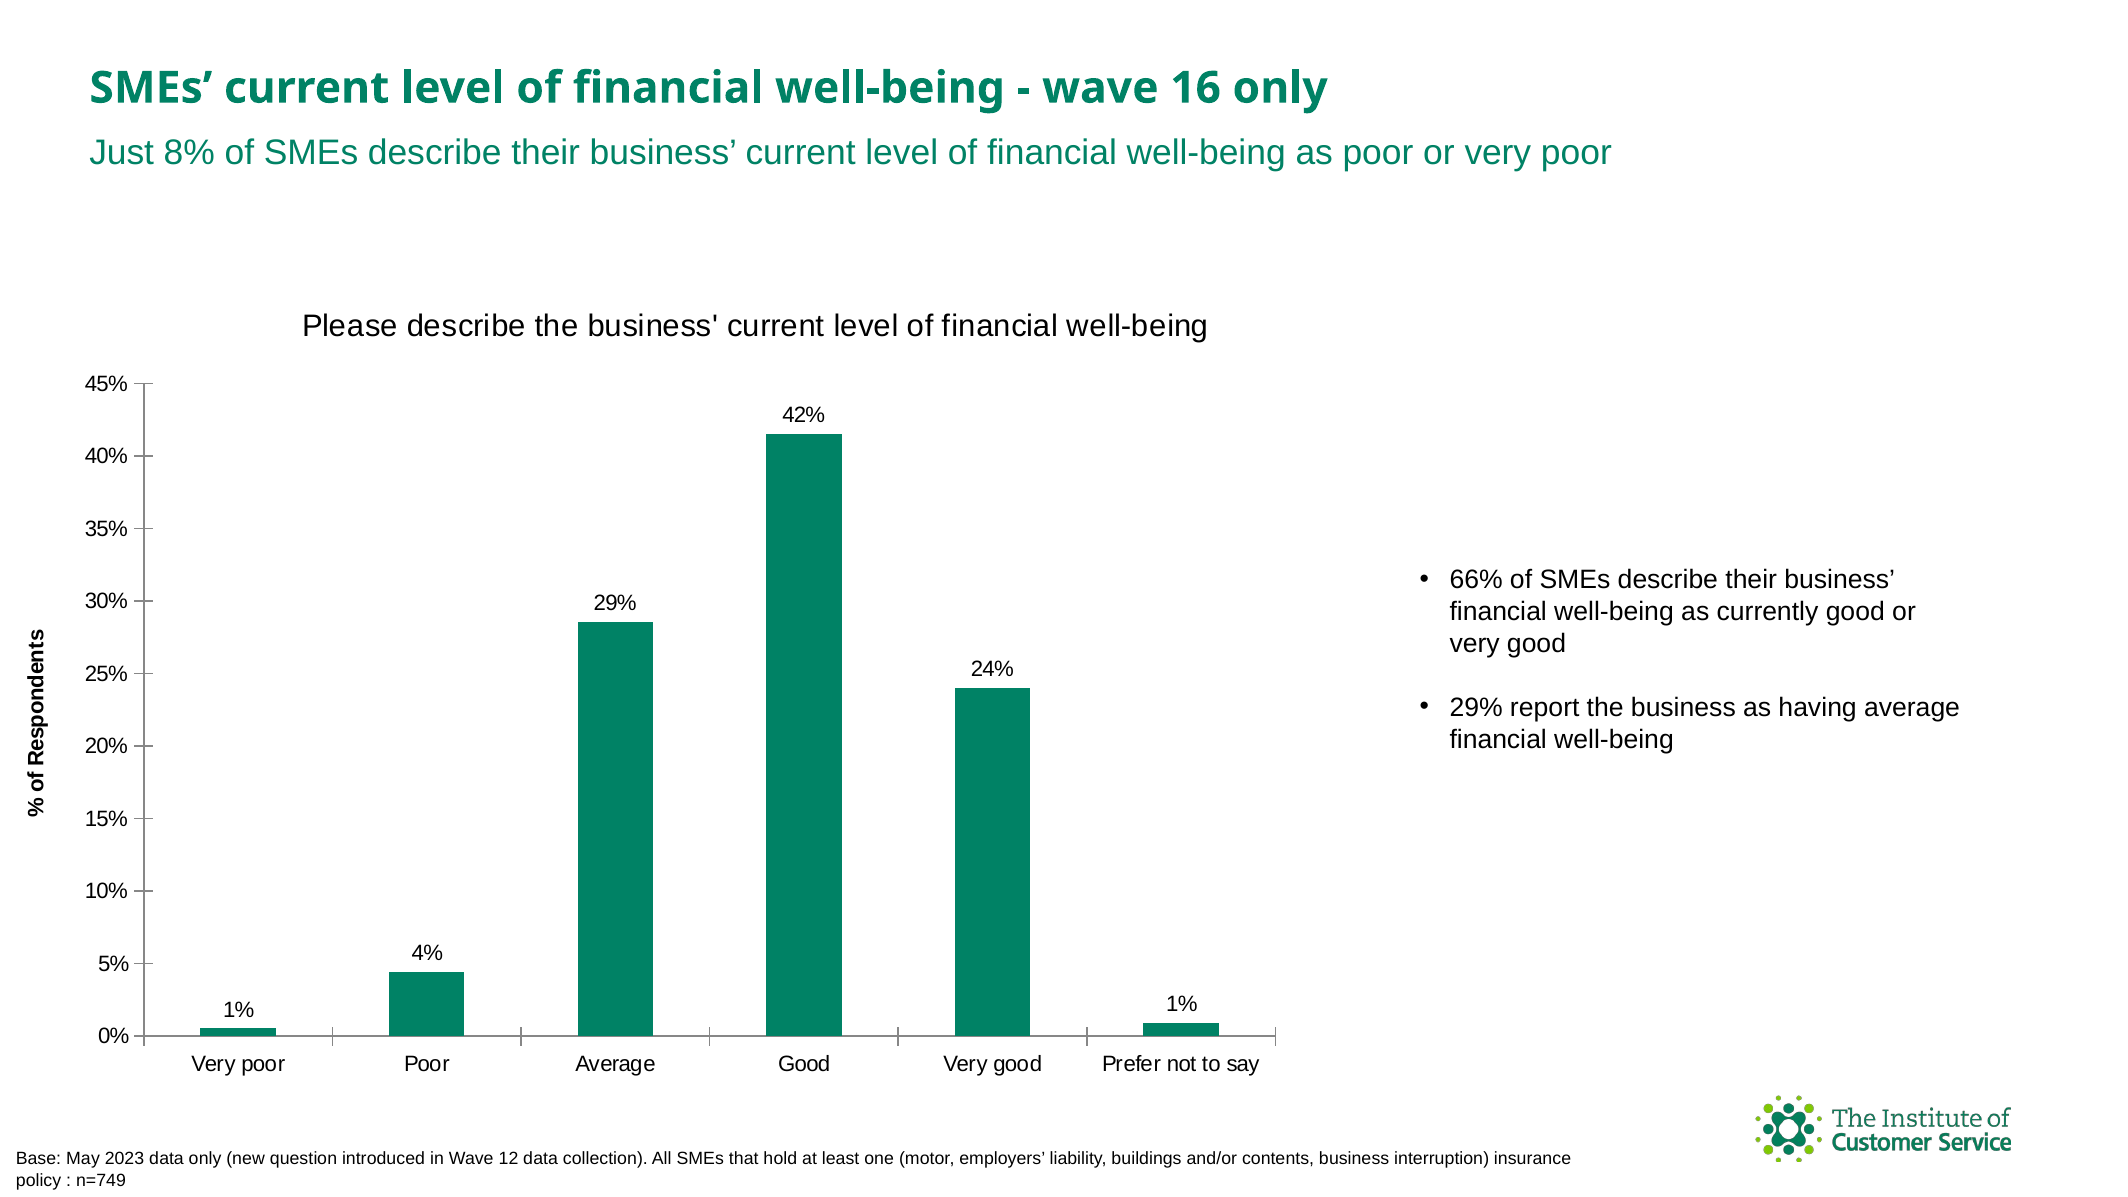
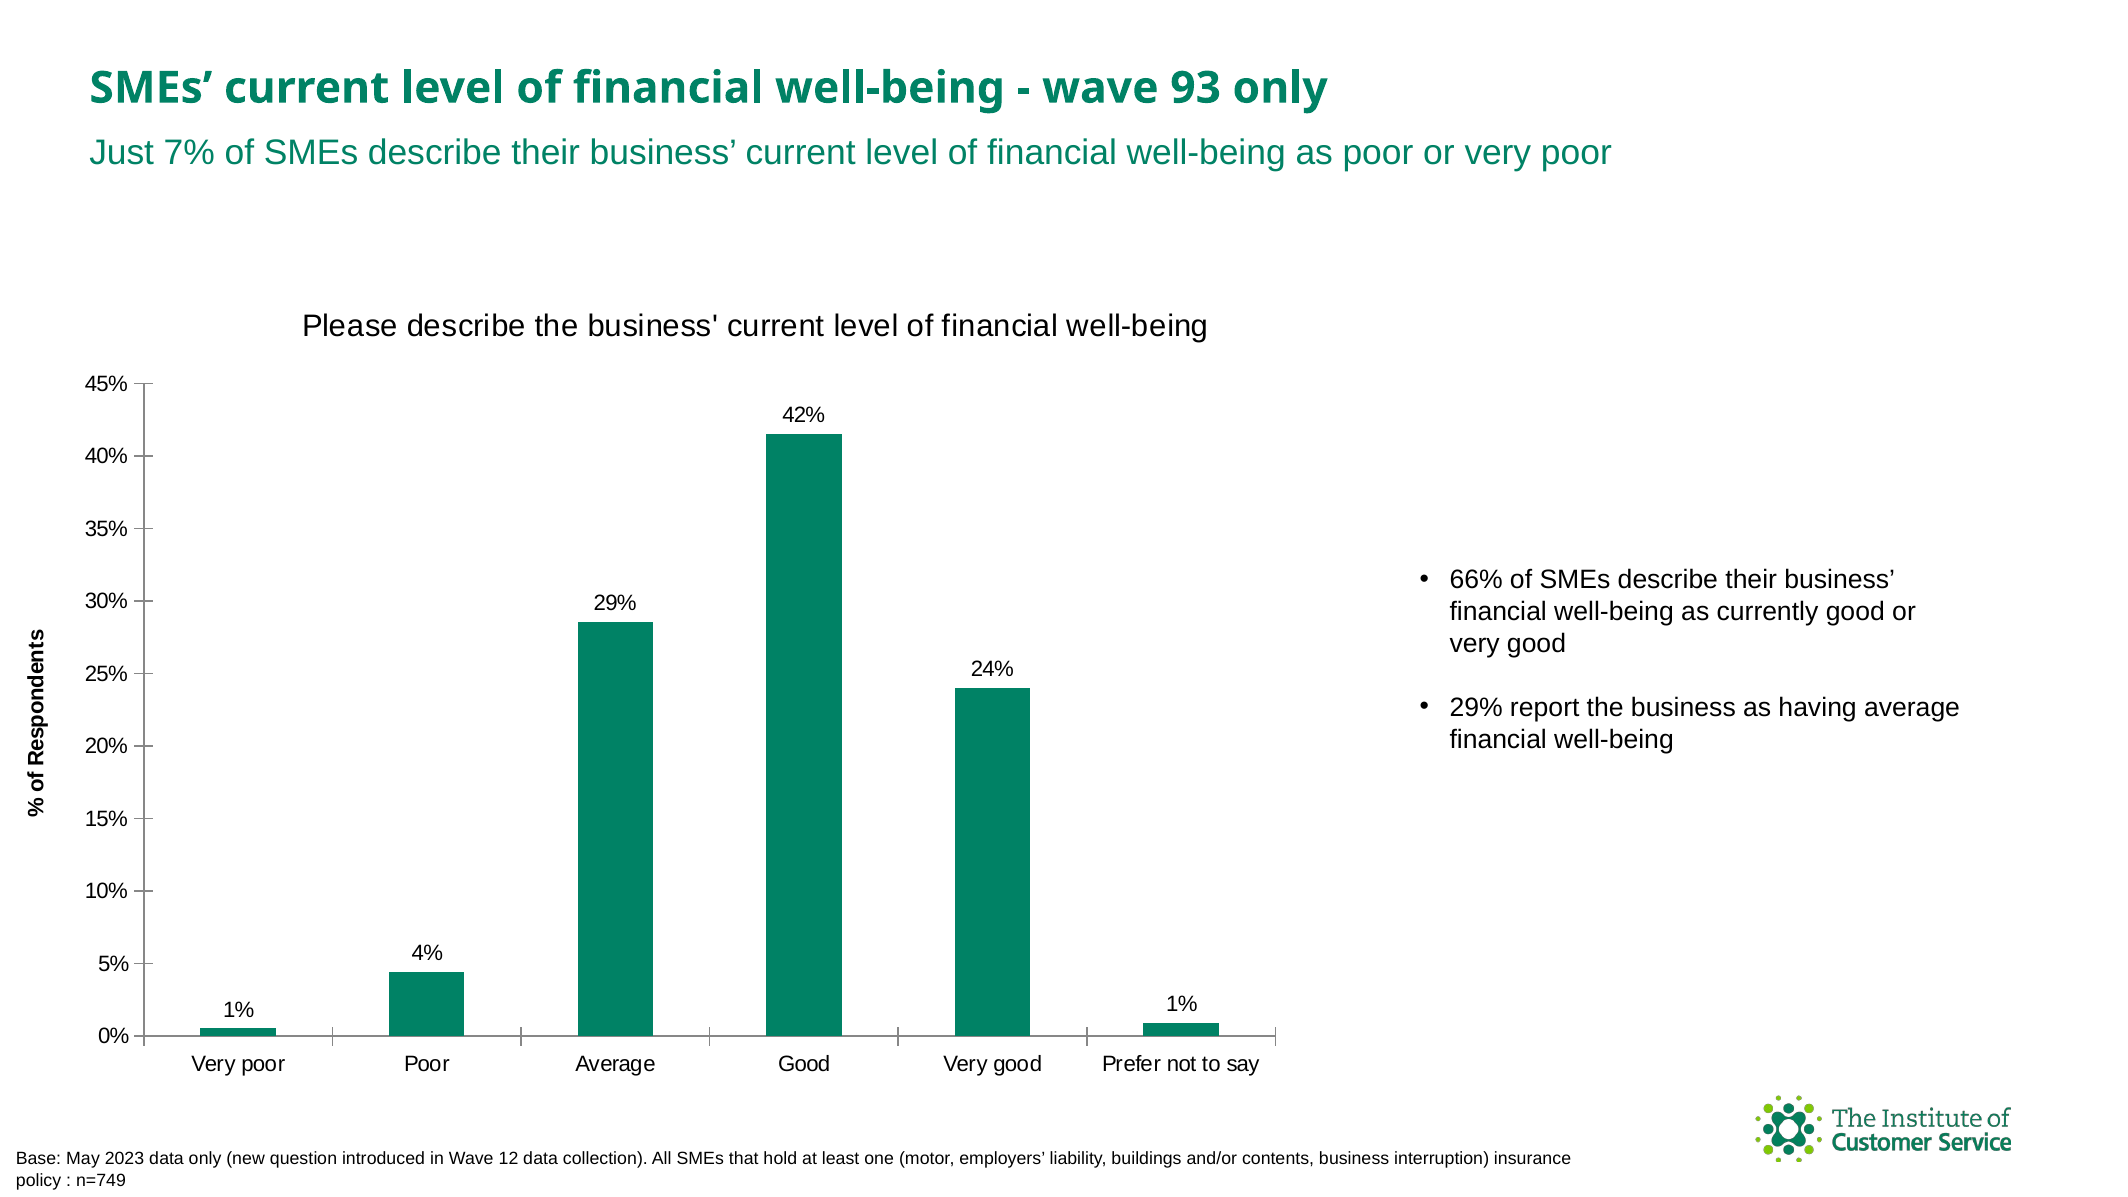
16: 16 -> 93 (1196, 88)
8%: 8% -> 7% (189, 153)
